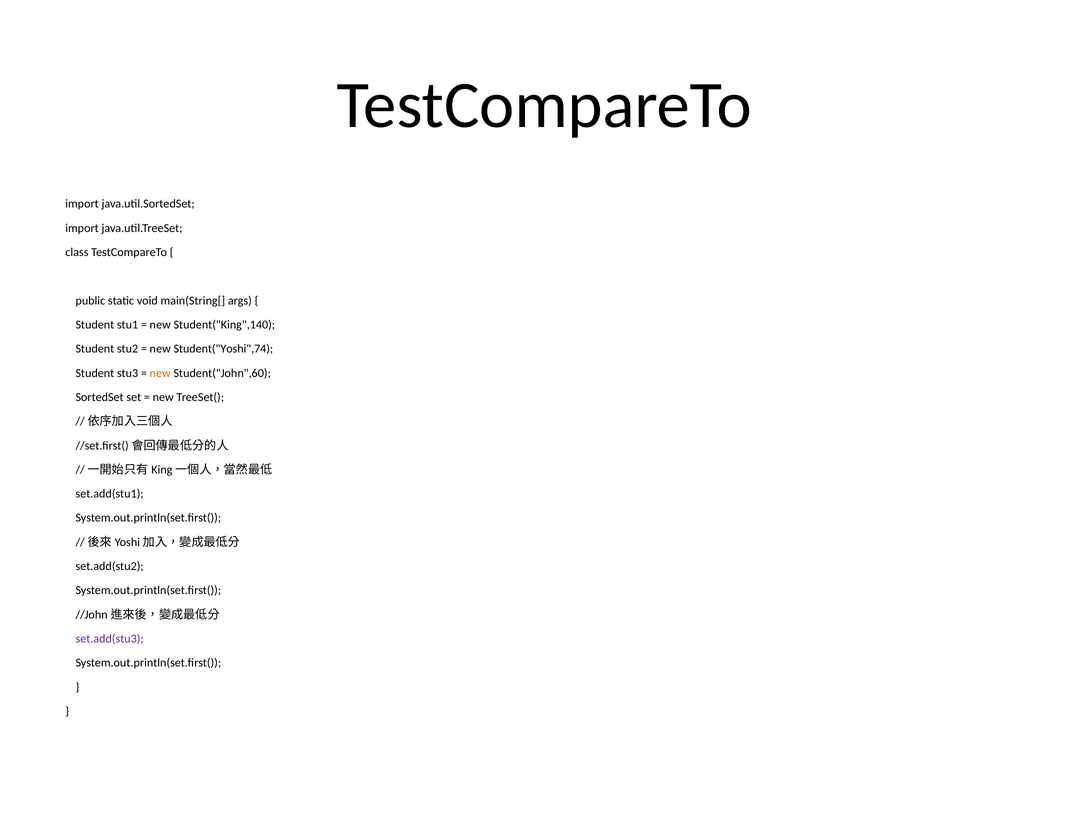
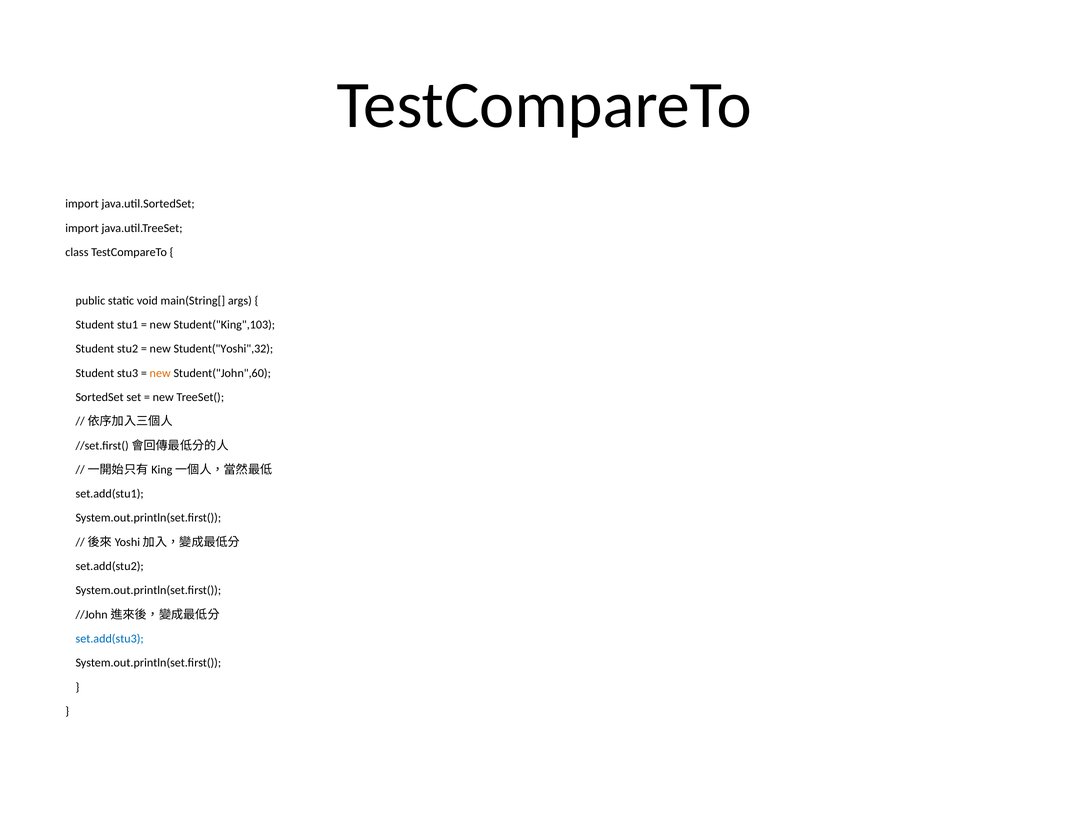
Student("King",140: Student("King",140 -> Student("King",103 (224, 325)
Student("Yoshi",74: Student("Yoshi",74 -> Student("Yoshi",32 (223, 349)
set.add(stu3 colour: purple -> blue (110, 639)
